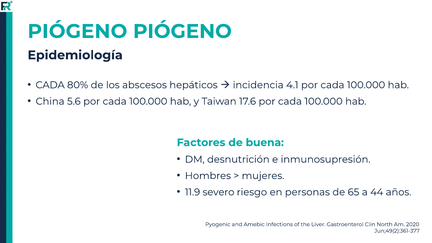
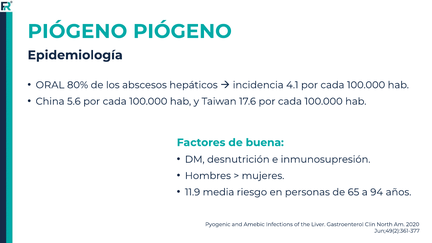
CADA: CADA -> ORAL (50, 85)
severo: severo -> media (218, 192)
44: 44 -> 94 (377, 192)
